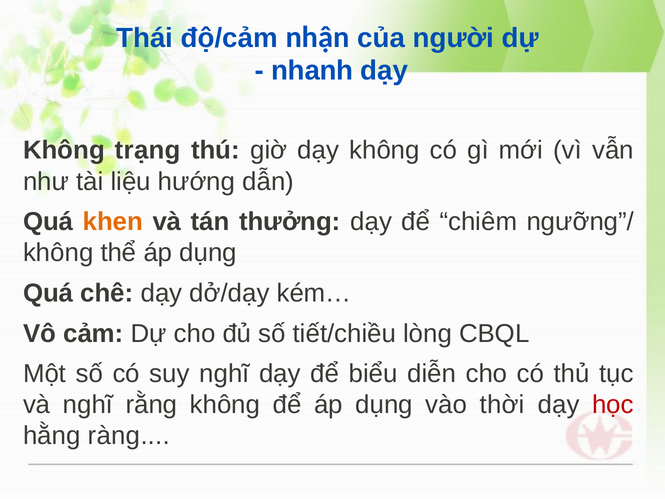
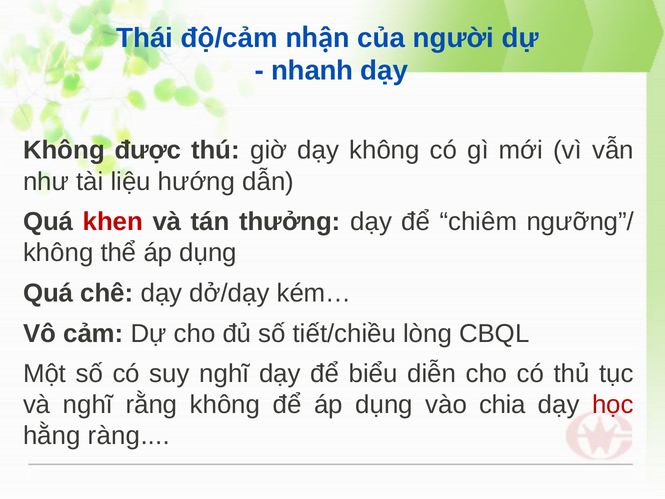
trạng: trạng -> được (148, 150)
khen colour: orange -> red (113, 222)
thời: thời -> chia (502, 405)
